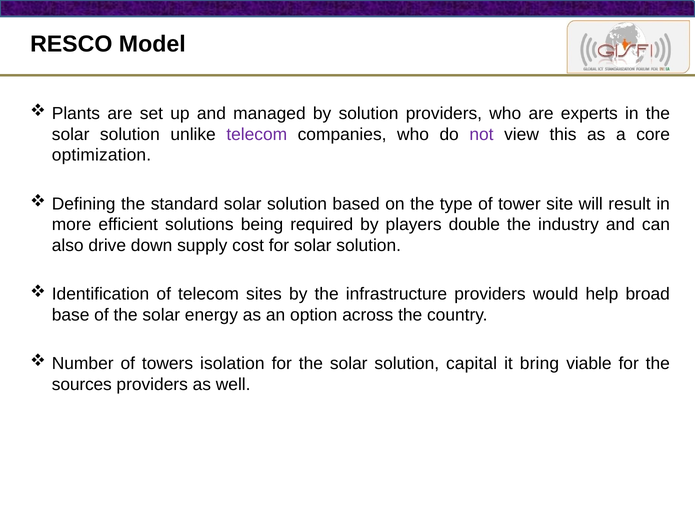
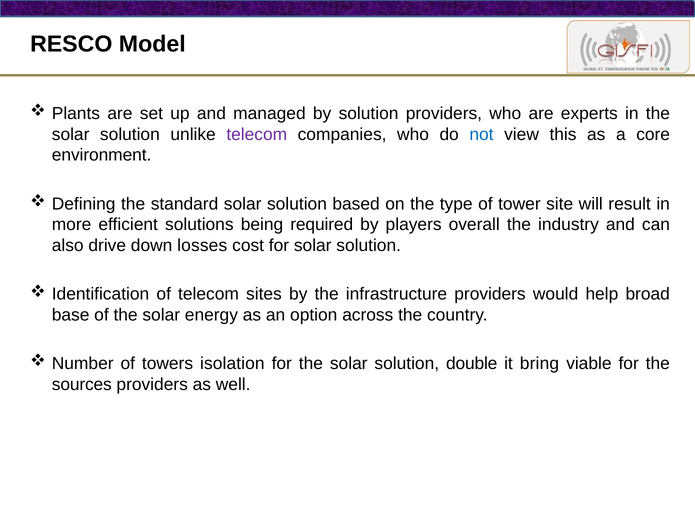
not colour: purple -> blue (482, 134)
optimization: optimization -> environment (102, 155)
double: double -> overall (474, 225)
supply: supply -> losses (202, 246)
capital: capital -> double (472, 364)
